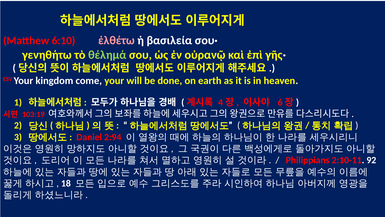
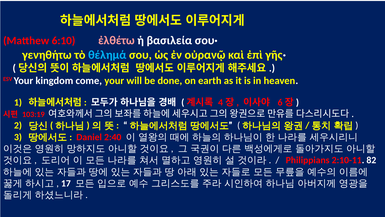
θέλημά colour: light green -> light blue (107, 55)
2:94: 2:94 -> 2:40 (113, 137)
92: 92 -> 82 (371, 160)
18: 18 -> 17 (66, 183)
